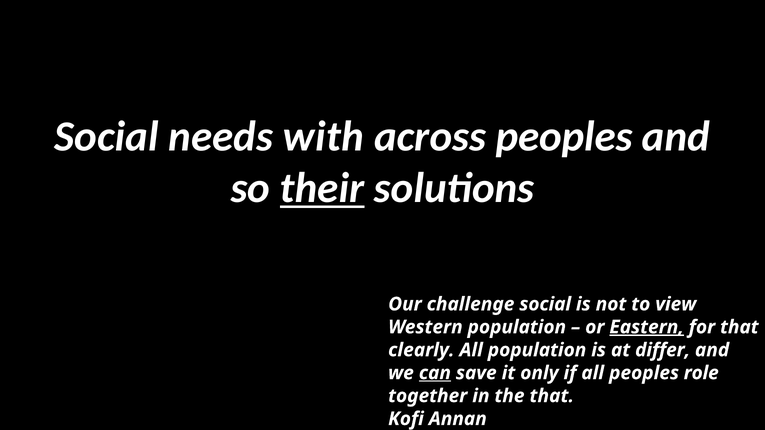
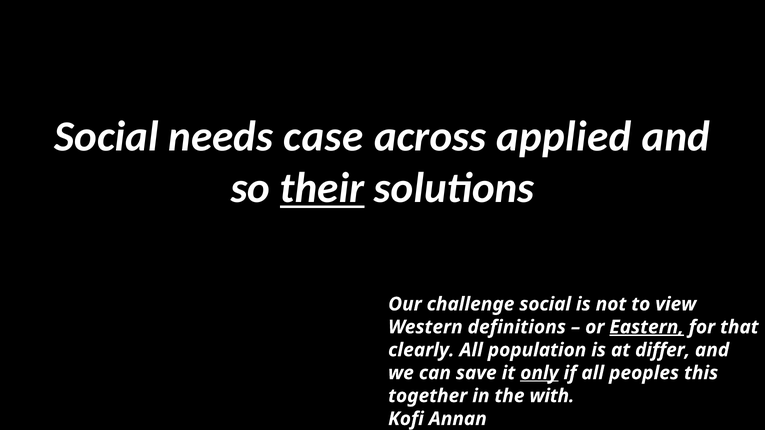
with: with -> case (323, 137)
across peoples: peoples -> applied (564, 137)
Western population: population -> definitions (517, 327)
can underline: present -> none (435, 373)
only underline: none -> present (539, 373)
role: role -> this (701, 373)
the that: that -> with (552, 396)
